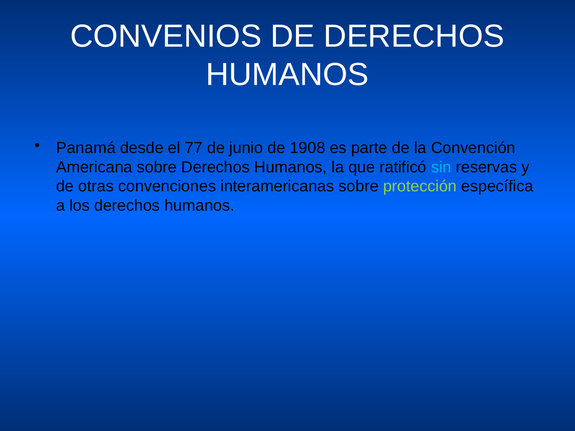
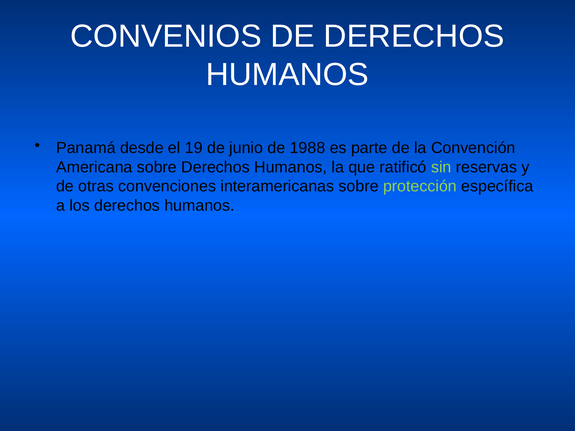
77: 77 -> 19 (194, 148)
1908: 1908 -> 1988 (308, 148)
sin colour: light blue -> light green (441, 167)
